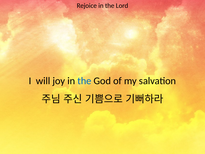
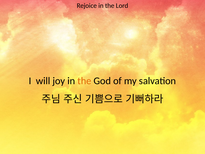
the colour: blue -> orange (84, 81)
